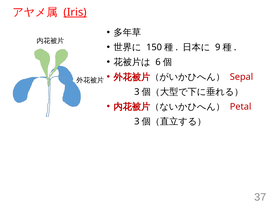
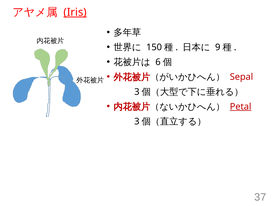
Petal underline: none -> present (241, 107)
